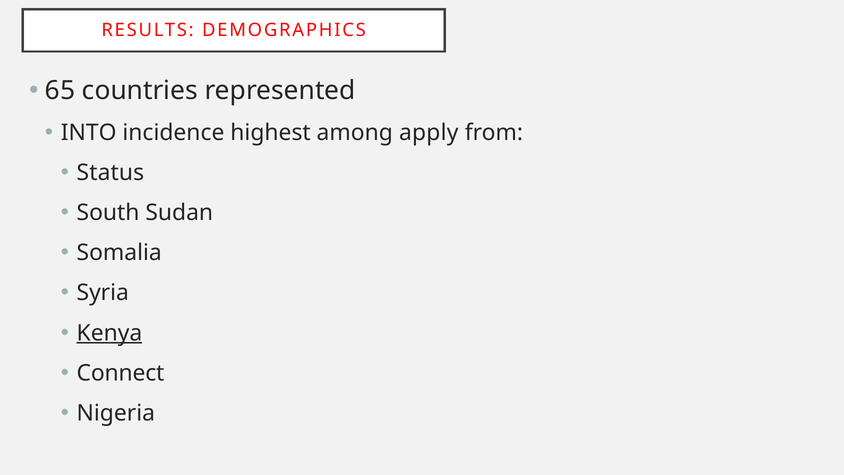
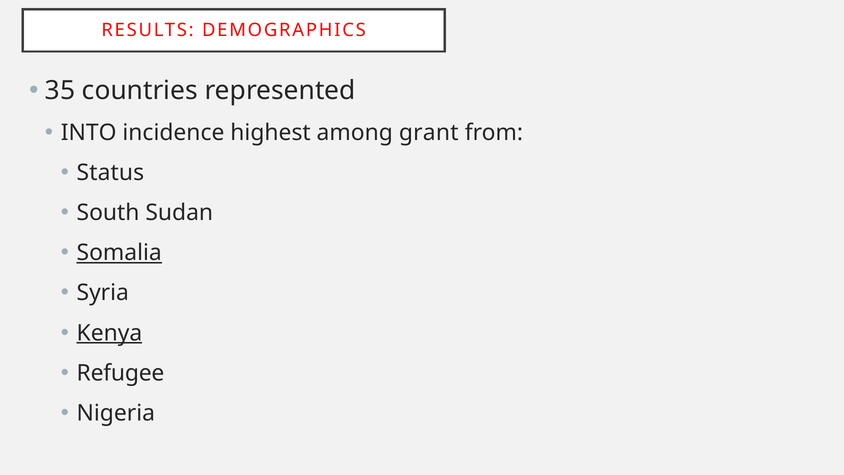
65: 65 -> 35 (60, 91)
apply: apply -> grant (429, 133)
Somalia underline: none -> present (119, 253)
Connect: Connect -> Refugee (120, 373)
